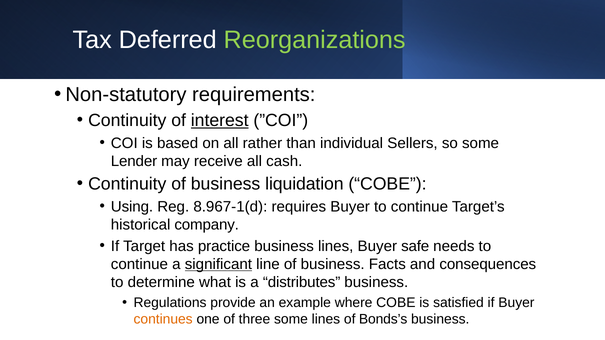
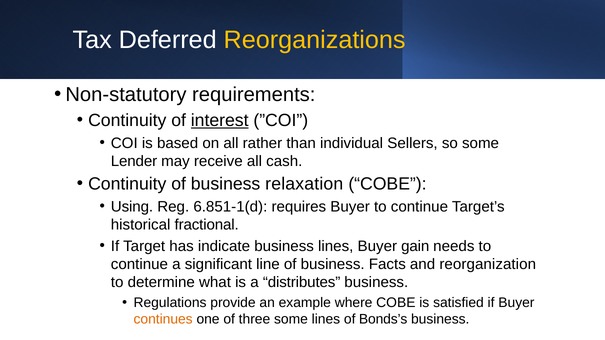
Reorganizations colour: light green -> yellow (315, 40)
liquidation: liquidation -> relaxation (304, 184)
8.967-1(d: 8.967-1(d -> 6.851-1(d (230, 207)
company: company -> fractional (207, 225)
practice: practice -> indicate (224, 246)
safe: safe -> gain (415, 246)
significant underline: present -> none (218, 264)
consequences: consequences -> reorganization (488, 264)
